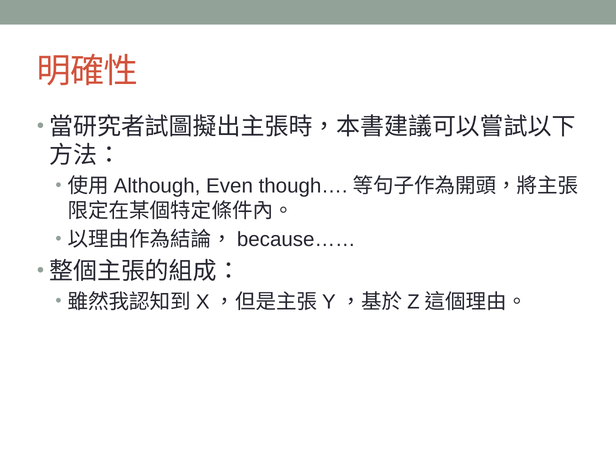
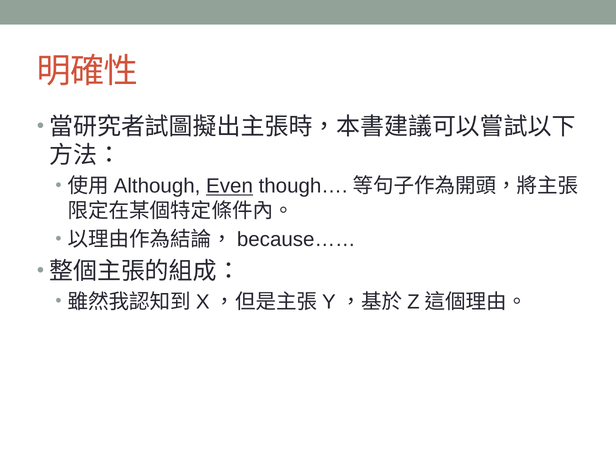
Even underline: none -> present (230, 186)
